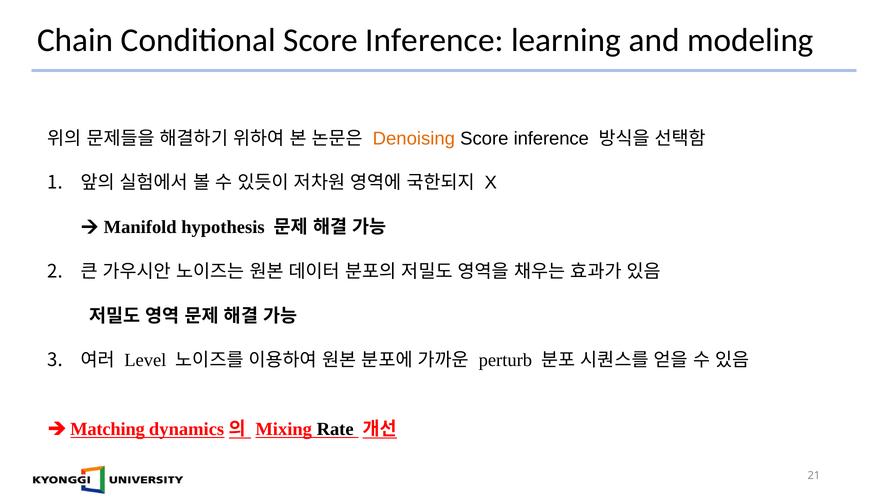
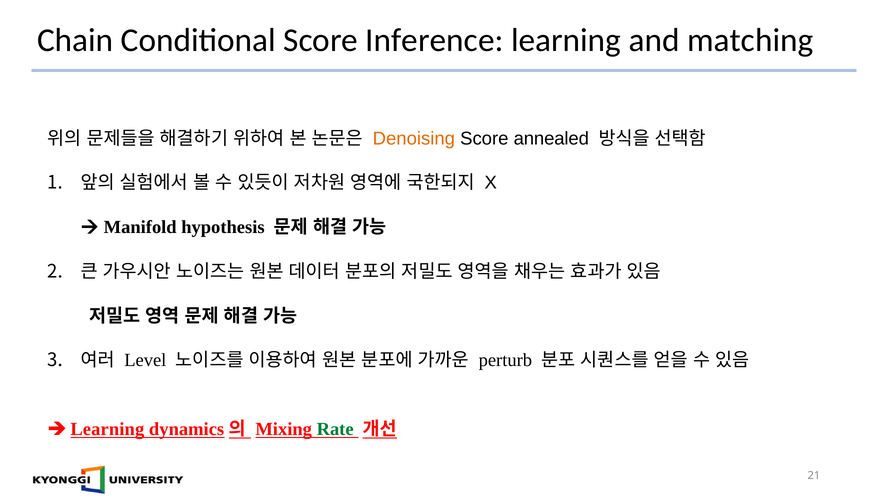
modeling: modeling -> matching (750, 40)
inference: inference -> annealed (551, 139)
Matching: Matching -> Learning (107, 430)
Rate colour: black -> green (335, 430)
